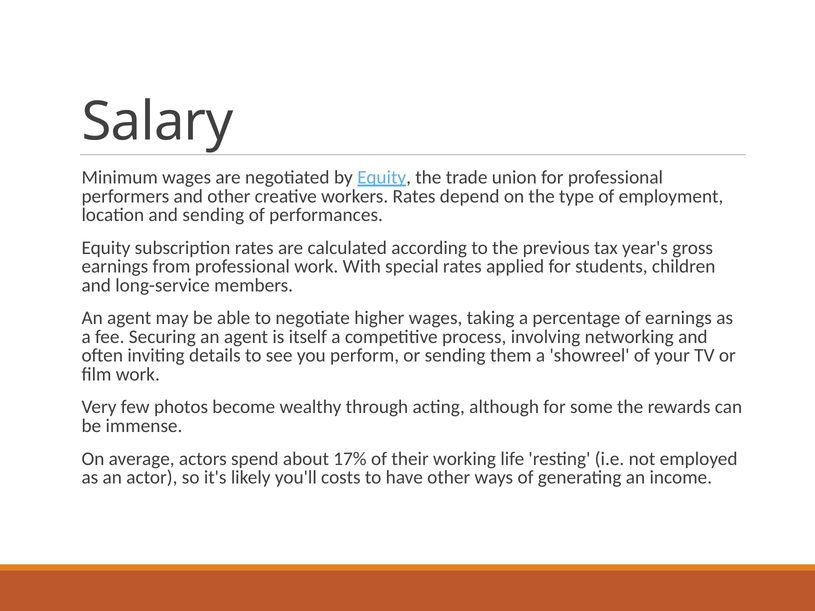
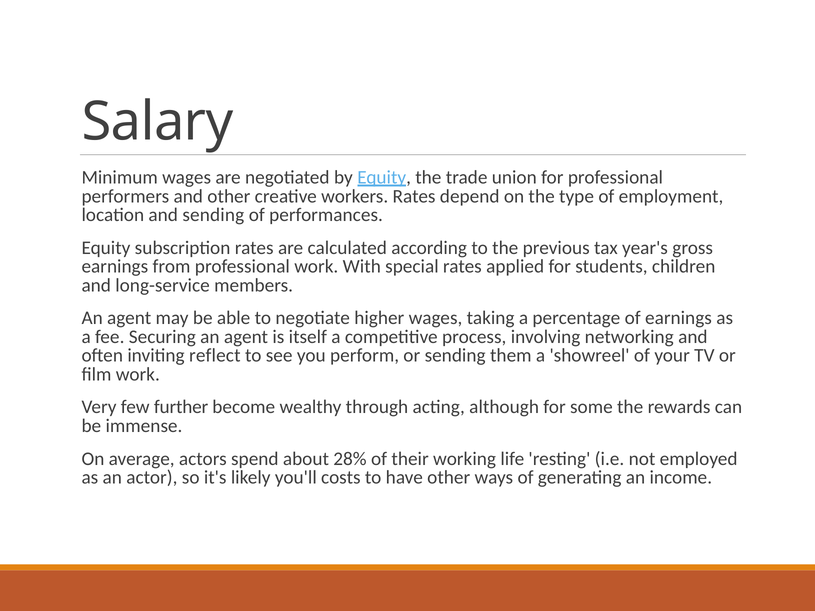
details: details -> reflect (215, 356)
photos: photos -> further (181, 407)
17%: 17% -> 28% (350, 459)
